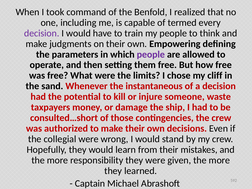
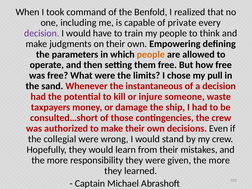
termed: termed -> private (182, 23)
people colour: purple -> orange (151, 54)
cliff: cliff -> pull (215, 76)
